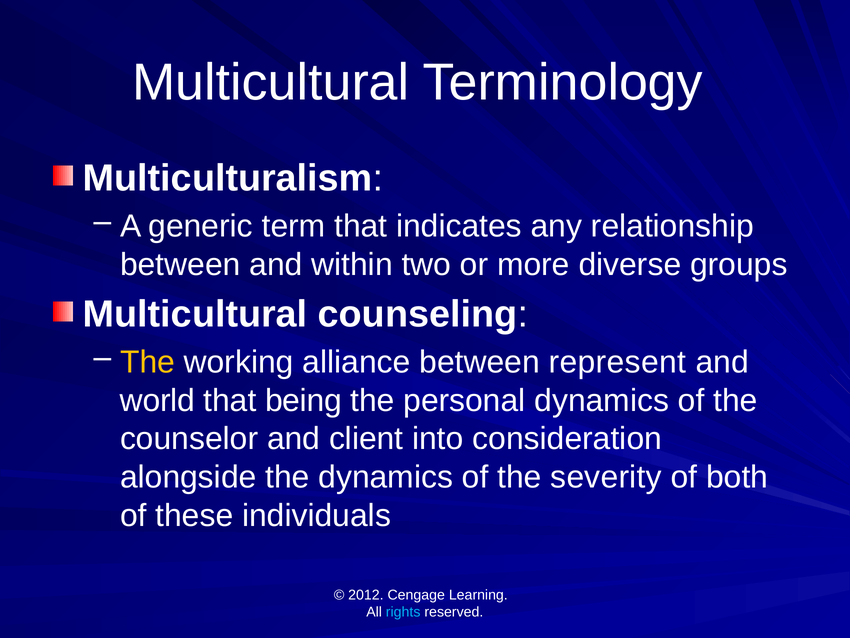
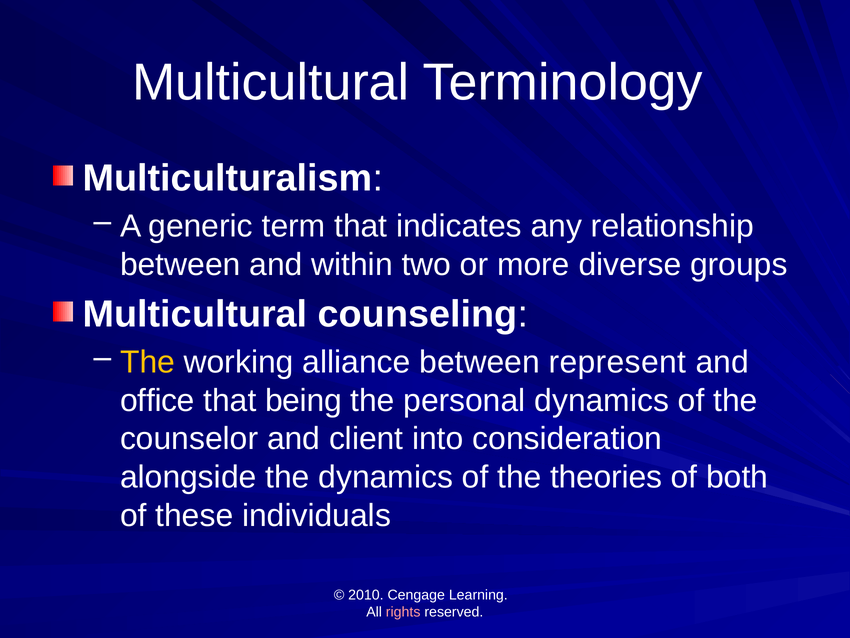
world: world -> office (157, 400)
severity: severity -> theories (606, 477)
2012: 2012 -> 2010 (366, 595)
rights colour: light blue -> pink (403, 612)
